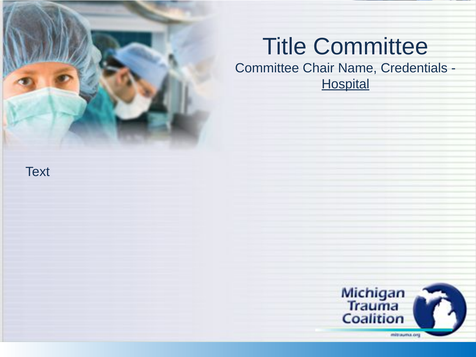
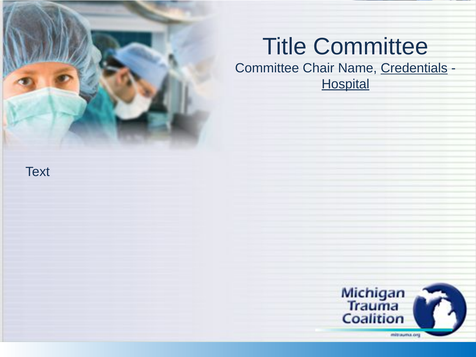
Credentials underline: none -> present (414, 68)
